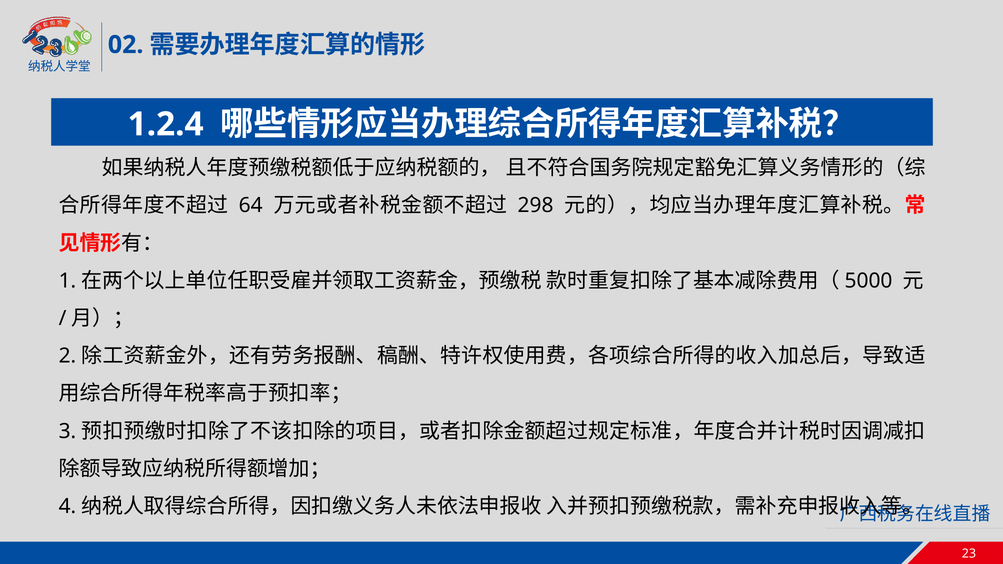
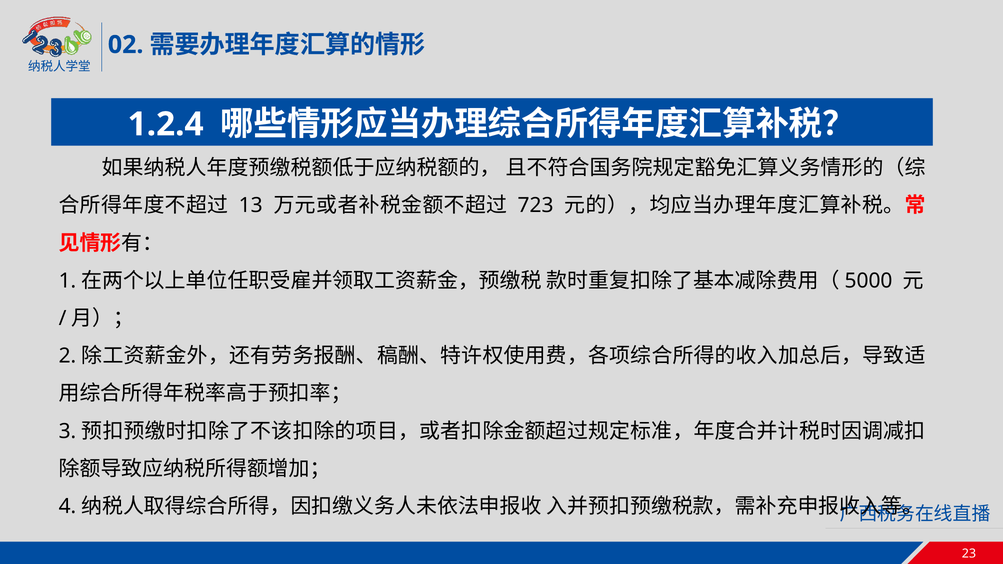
64: 64 -> 13 (251, 206)
298: 298 -> 723 (536, 206)
